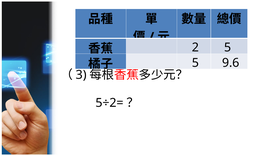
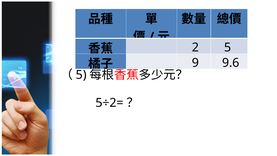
5: 5 -> 9 (195, 63)
3: 3 -> 5 (81, 75)
